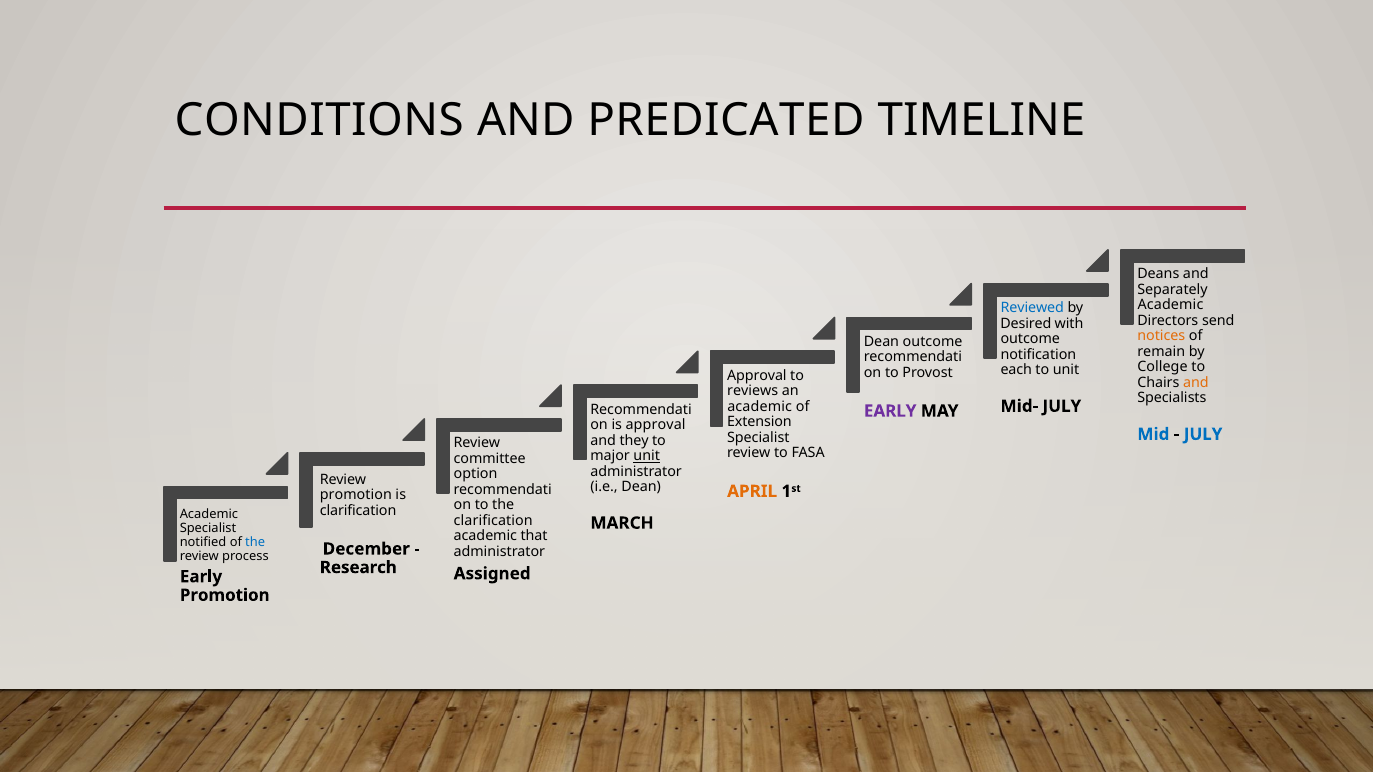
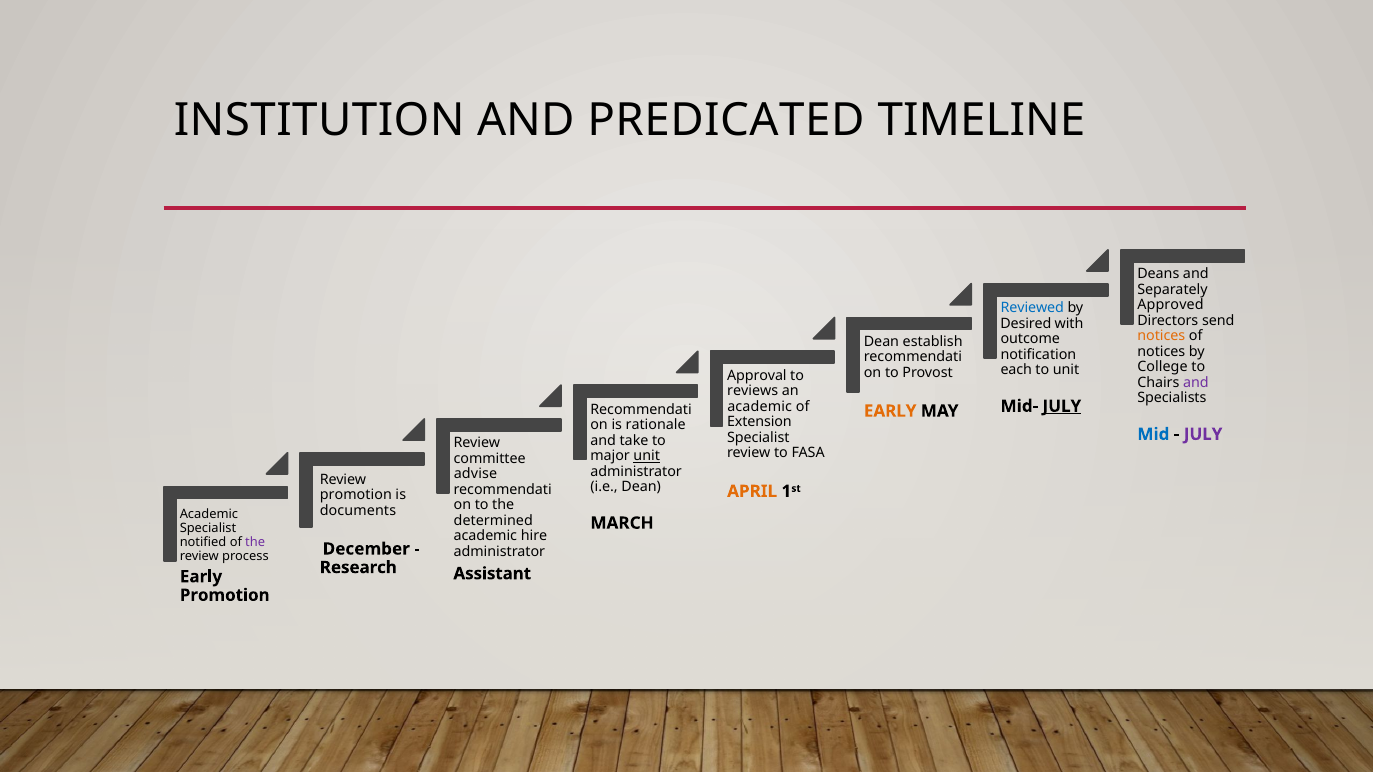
CONDITIONS: CONDITIONS -> INSTITUTION (319, 120)
Academic: Academic -> Approved (1170, 305)
Dean outcome: outcome -> establish (933, 342)
remain: remain -> notices (1161, 352)
and colour: orange -> purple (1196, 383)
JULY underline: none -> present (1062, 406)
EARLY colour: purple -> orange (890, 411)
is approval: approval -> rationale (656, 425)
JULY colour: blue -> purple (1203, 434)
they: they -> take (634, 441)
option: option -> advise (475, 474)
clarification: clarification -> documents (358, 511)
clarification: clarification -> determined (493, 521)
that: that -> hire (534, 536)
the colour: blue -> purple (255, 542)
Assigned: Assigned -> Assistant (492, 574)
